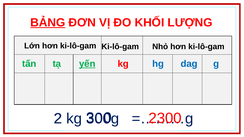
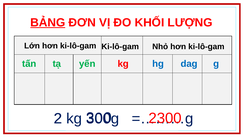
yến underline: present -> none (87, 64)
